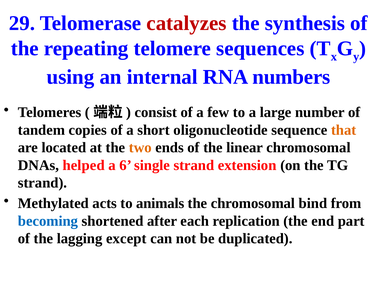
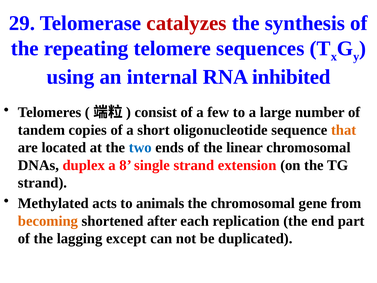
numbers: numbers -> inhibited (291, 77)
two colour: orange -> blue (140, 147)
helped: helped -> duplex (84, 165)
6: 6 -> 8 (126, 165)
bind: bind -> gene (313, 203)
becoming colour: blue -> orange (48, 221)
